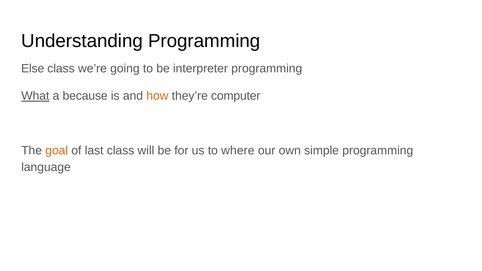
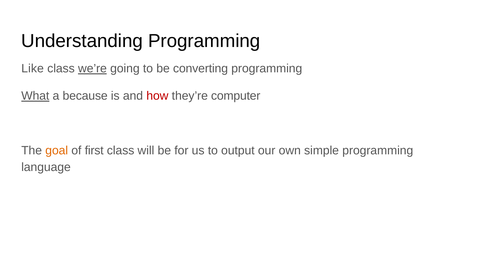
Else: Else -> Like (33, 69)
we’re underline: none -> present (92, 69)
interpreter: interpreter -> converting (201, 69)
how colour: orange -> red (157, 96)
last: last -> first (94, 151)
where: where -> output (238, 151)
